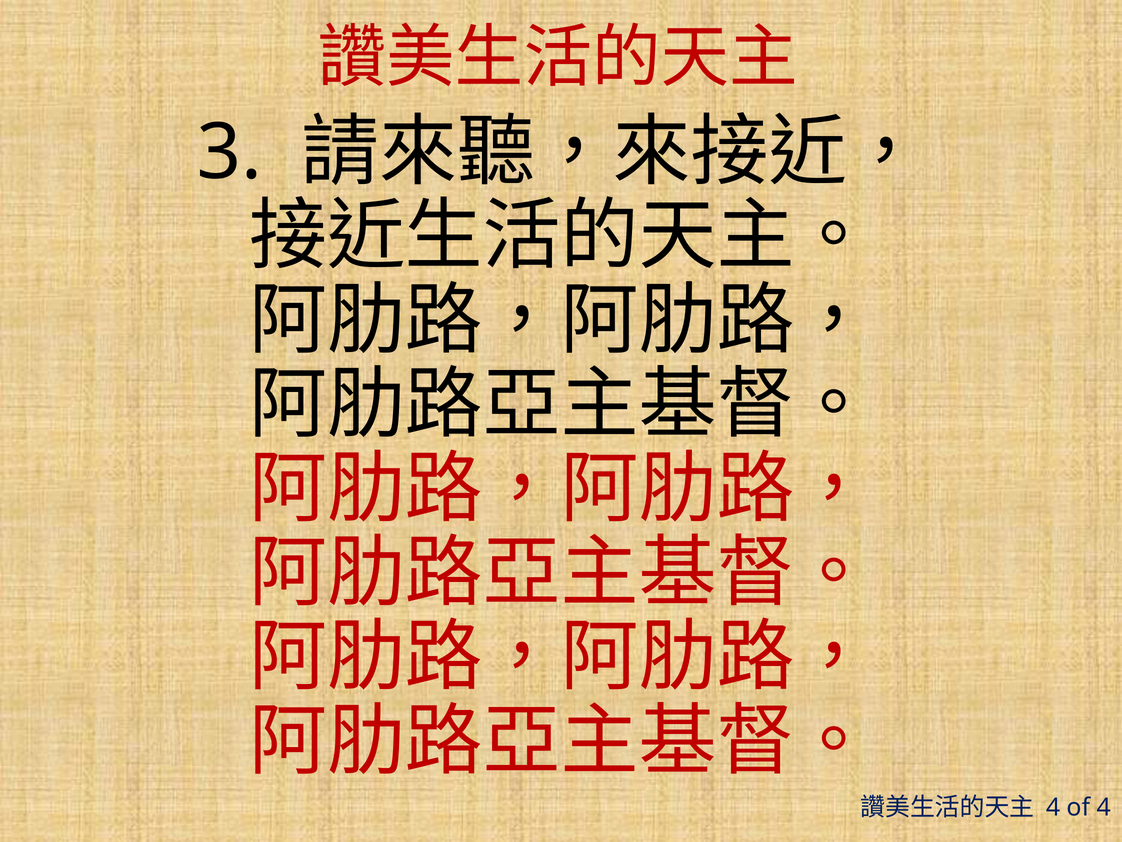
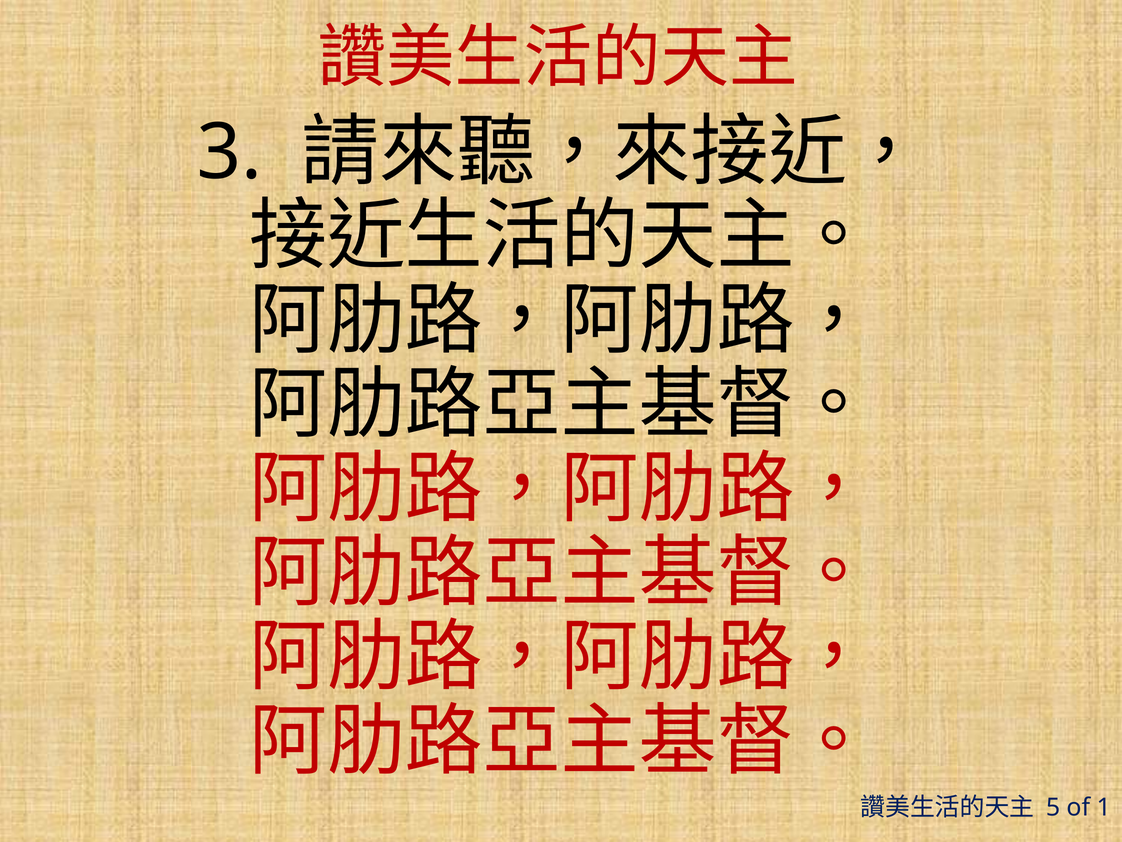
4: 4 -> 5 (1053, 807)
of 4: 4 -> 1 (1104, 807)
